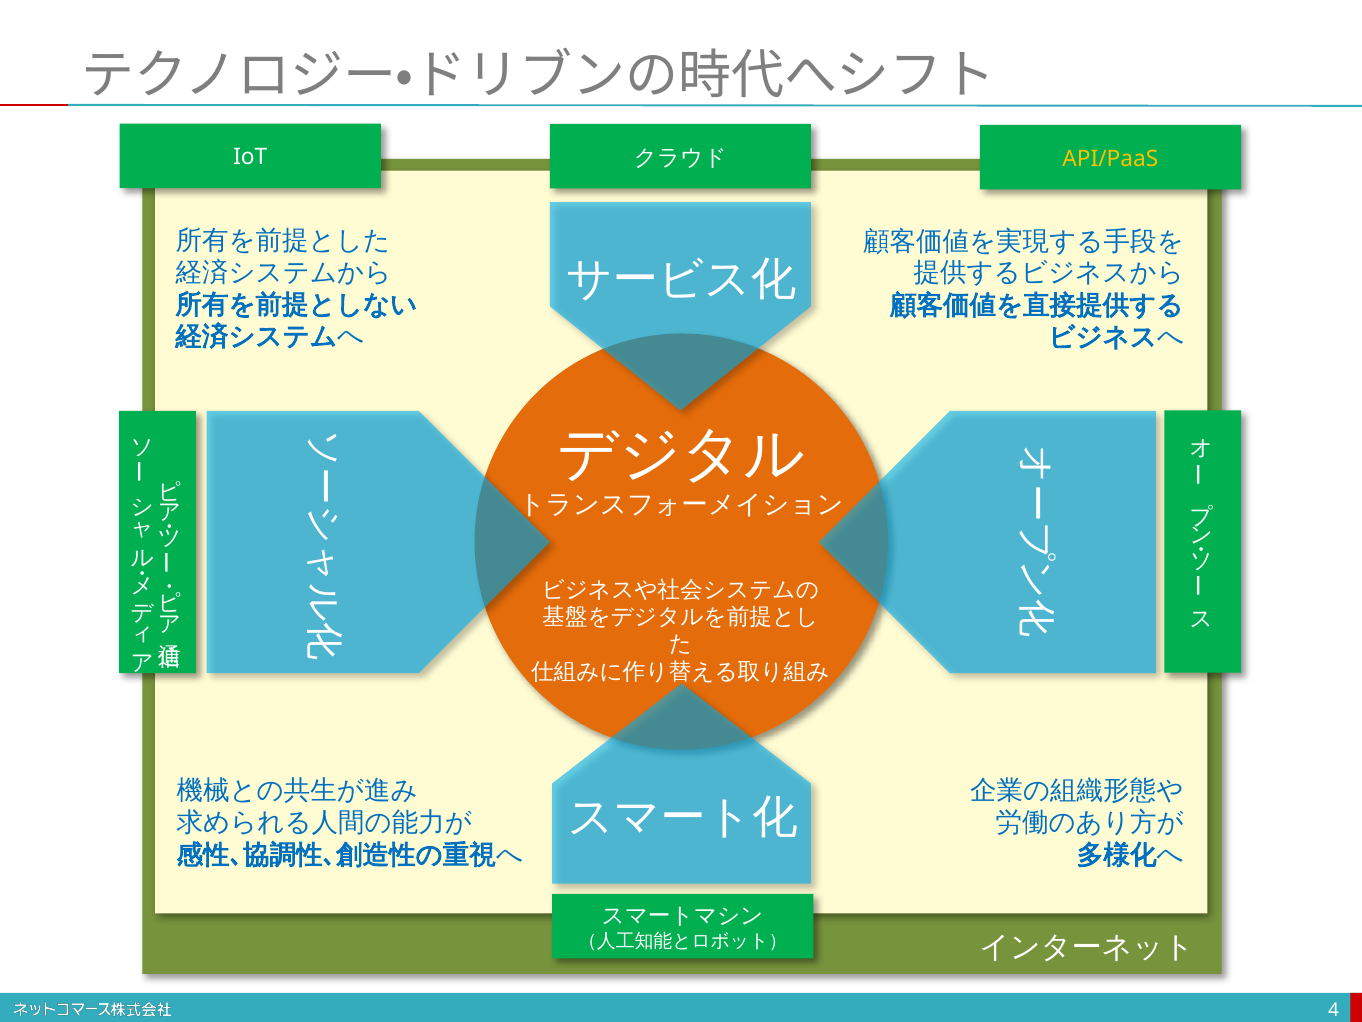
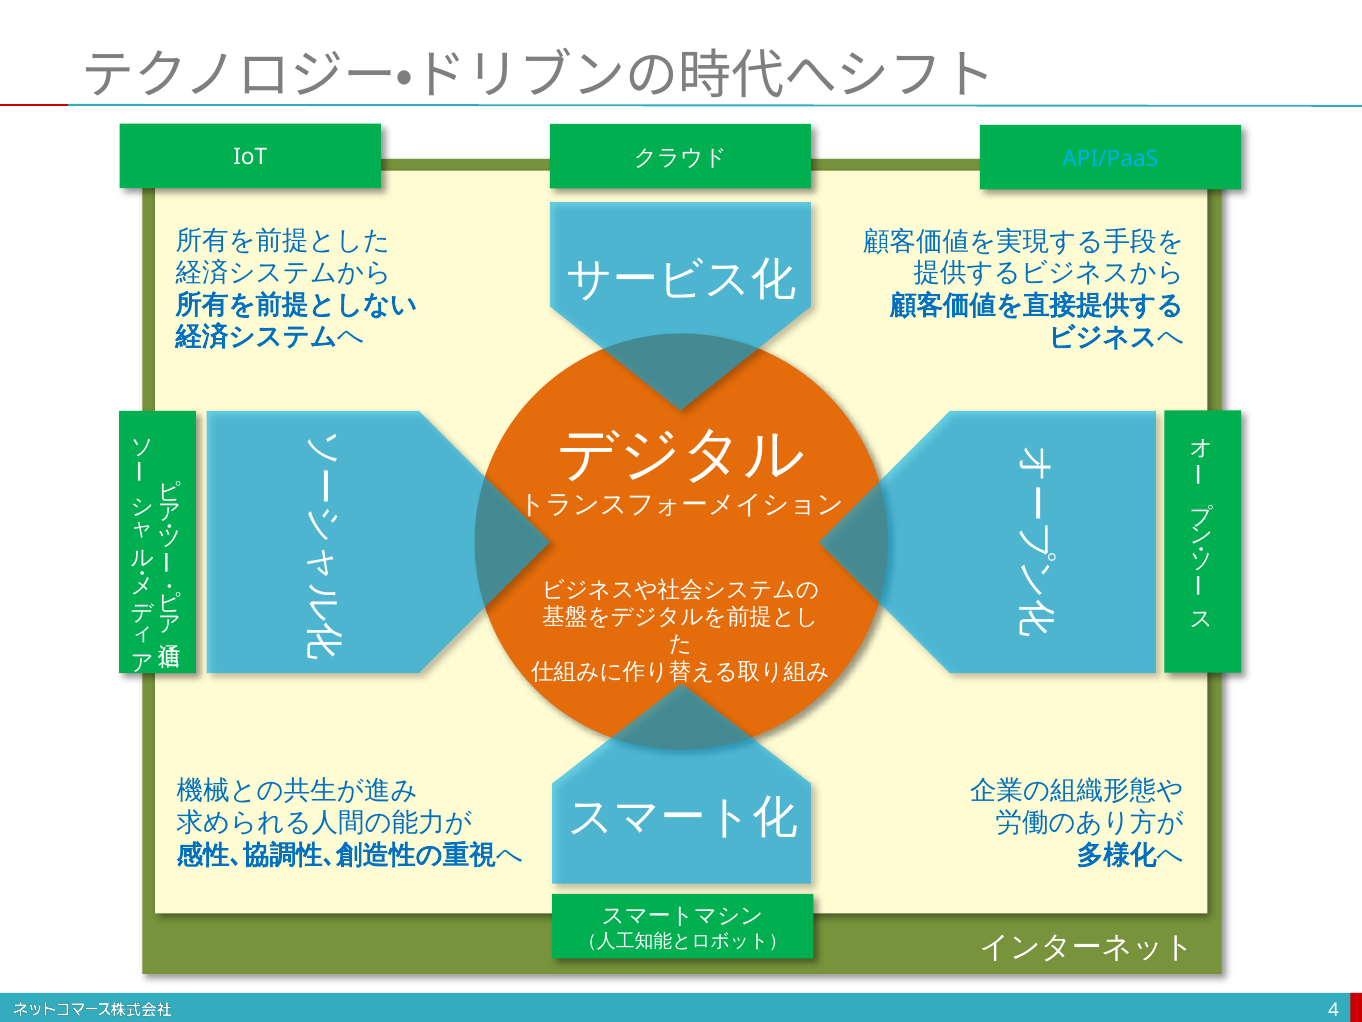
API/PaaS colour: yellow -> light blue (1110, 159)
